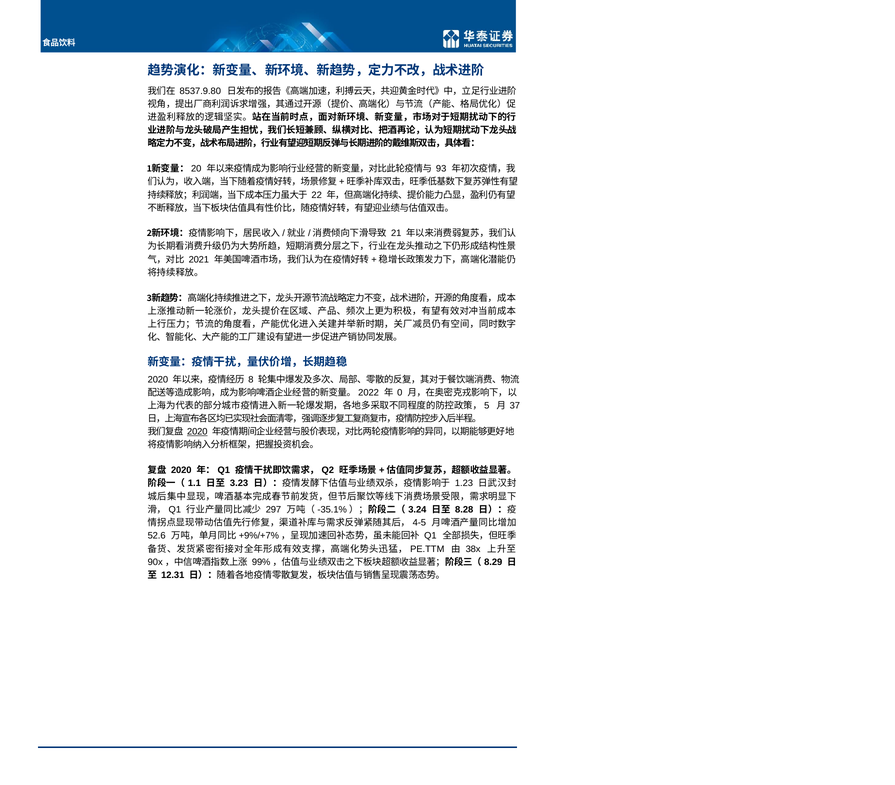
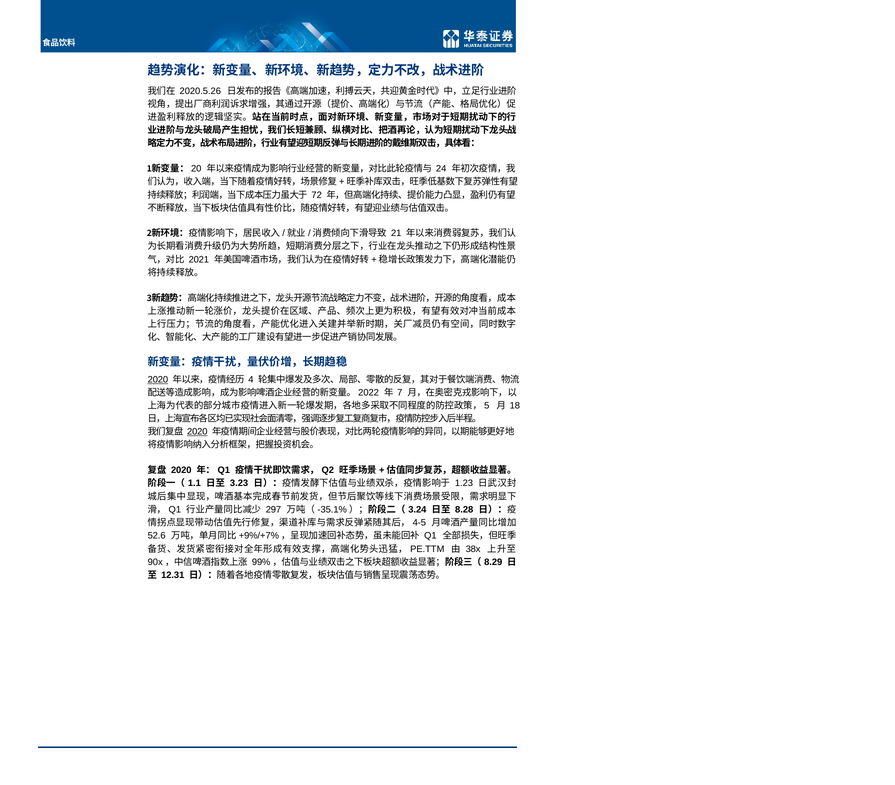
8537.9.80: 8537.9.80 -> 2020.5.26 (200, 91)
93: 93 -> 24 (441, 169)
22: 22 -> 72 (317, 195)
2020 underline: none -> present (158, 380)
8: 8 -> 4 (251, 380)
0: 0 -> 7 (400, 393)
37: 37 -> 18 (515, 406)
